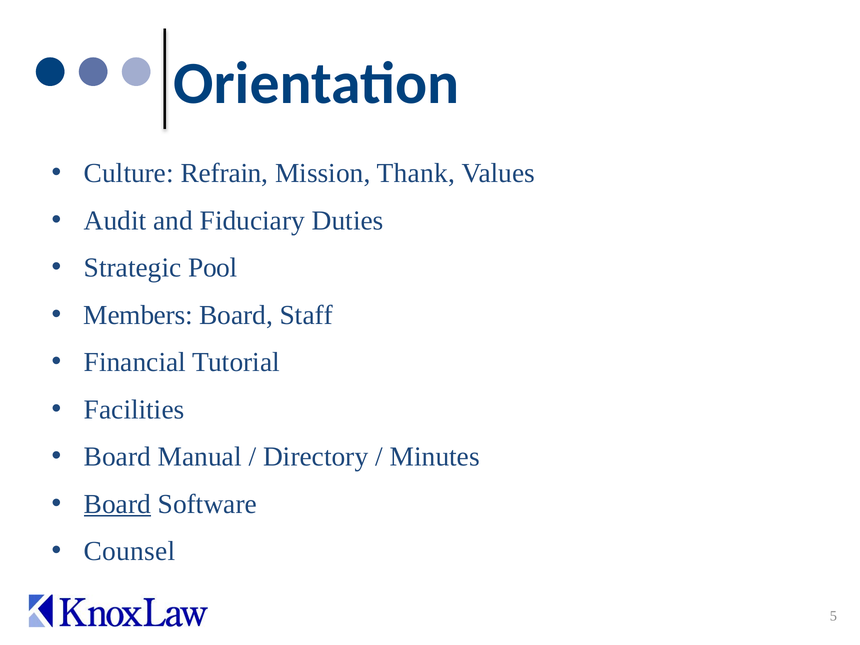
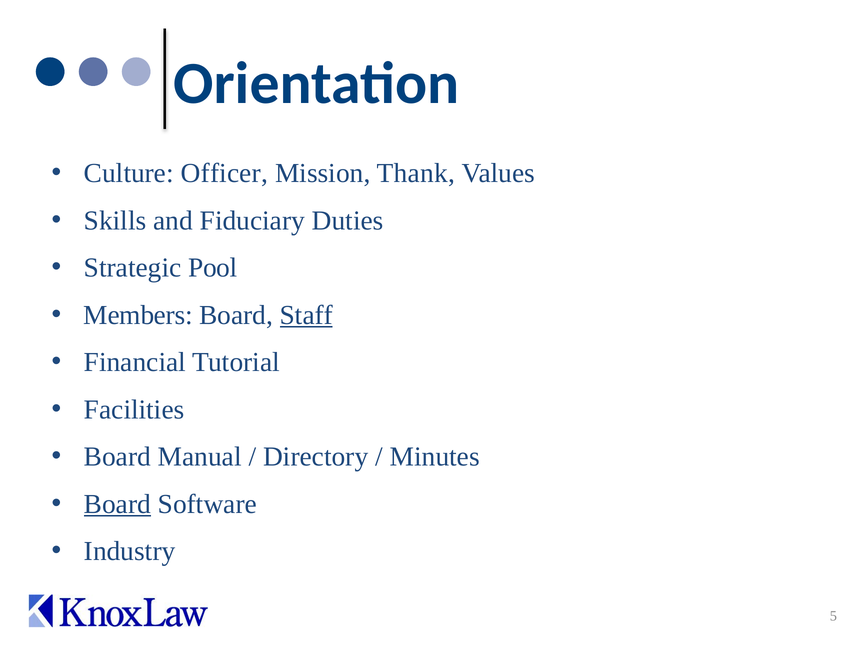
Refrain: Refrain -> Officer (224, 173)
Audit: Audit -> Skills (115, 220)
Staff underline: none -> present (306, 315)
Counsel: Counsel -> Industry (130, 551)
